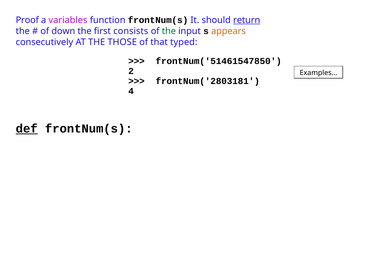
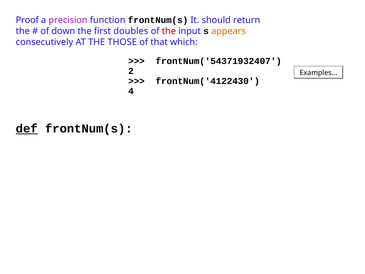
variables: variables -> precision (68, 20)
return underline: present -> none (247, 20)
consists: consists -> doubles (131, 31)
the colour: green -> red (169, 31)
typed: typed -> which (184, 42)
frontNum('51461547850: frontNum('51461547850 -> frontNum('54371932407 (219, 61)
frontNum('2803181: frontNum('2803181 -> frontNum('4122430 (208, 81)
